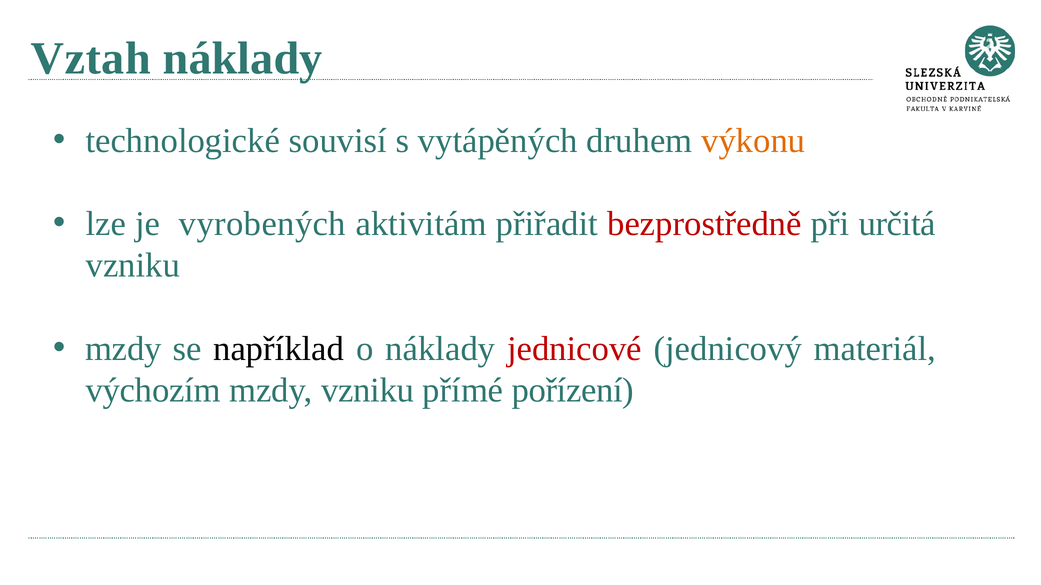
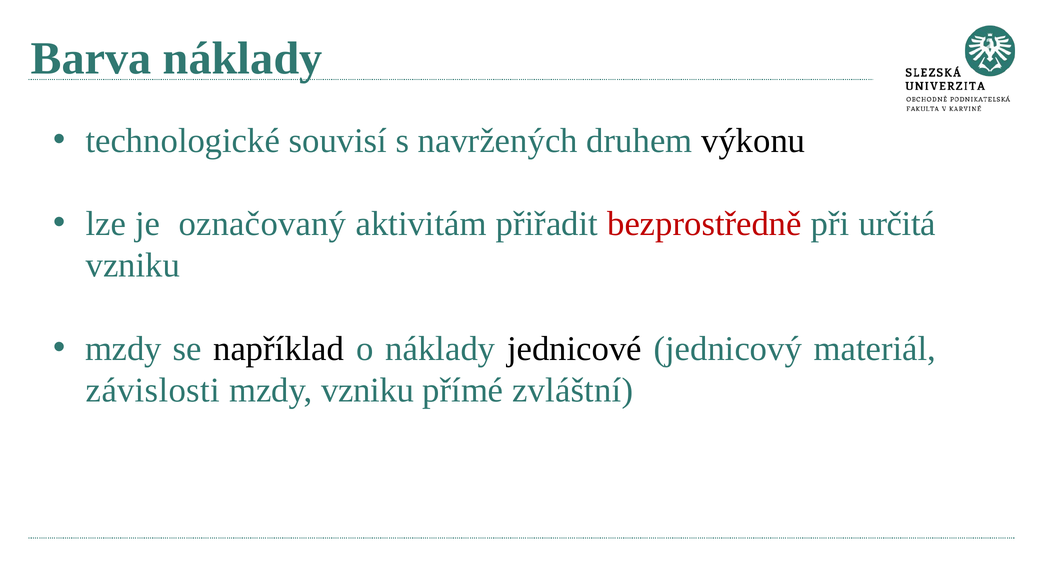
Vztah: Vztah -> Barva (91, 58)
vytápěných: vytápěných -> navržených (498, 141)
výkonu colour: orange -> black (753, 141)
vyrobených: vyrobených -> označovaný (262, 224)
jednicové colour: red -> black (574, 349)
výchozím: výchozím -> závislosti (153, 391)
pořízení: pořízení -> zvláštní (573, 391)
